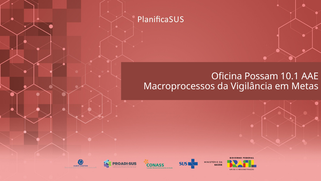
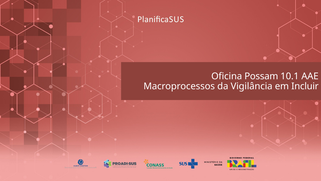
Metas: Metas -> Incluir (305, 86)
